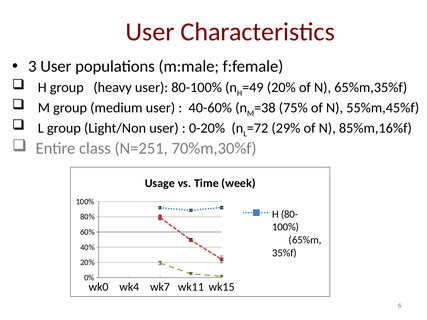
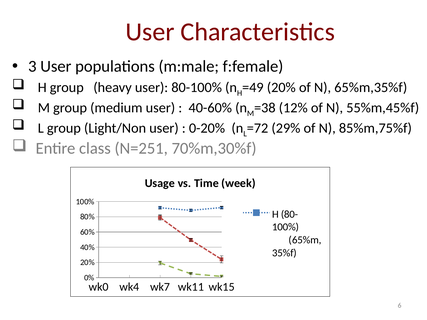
75%: 75% -> 12% (293, 108)
85%m,16%f: 85%m,16%f -> 85%m,75%f (375, 128)
